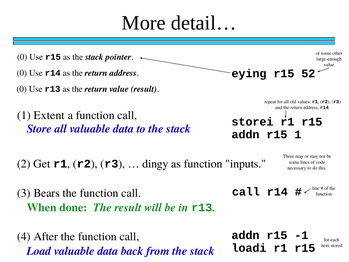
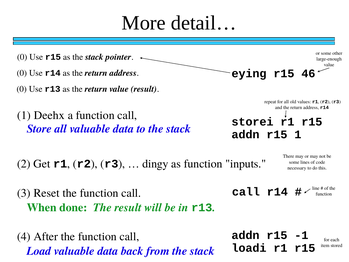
52: 52 -> 46 (308, 73)
Extent: Extent -> Deehx (49, 115)
Bears: Bears -> Reset (47, 193)
